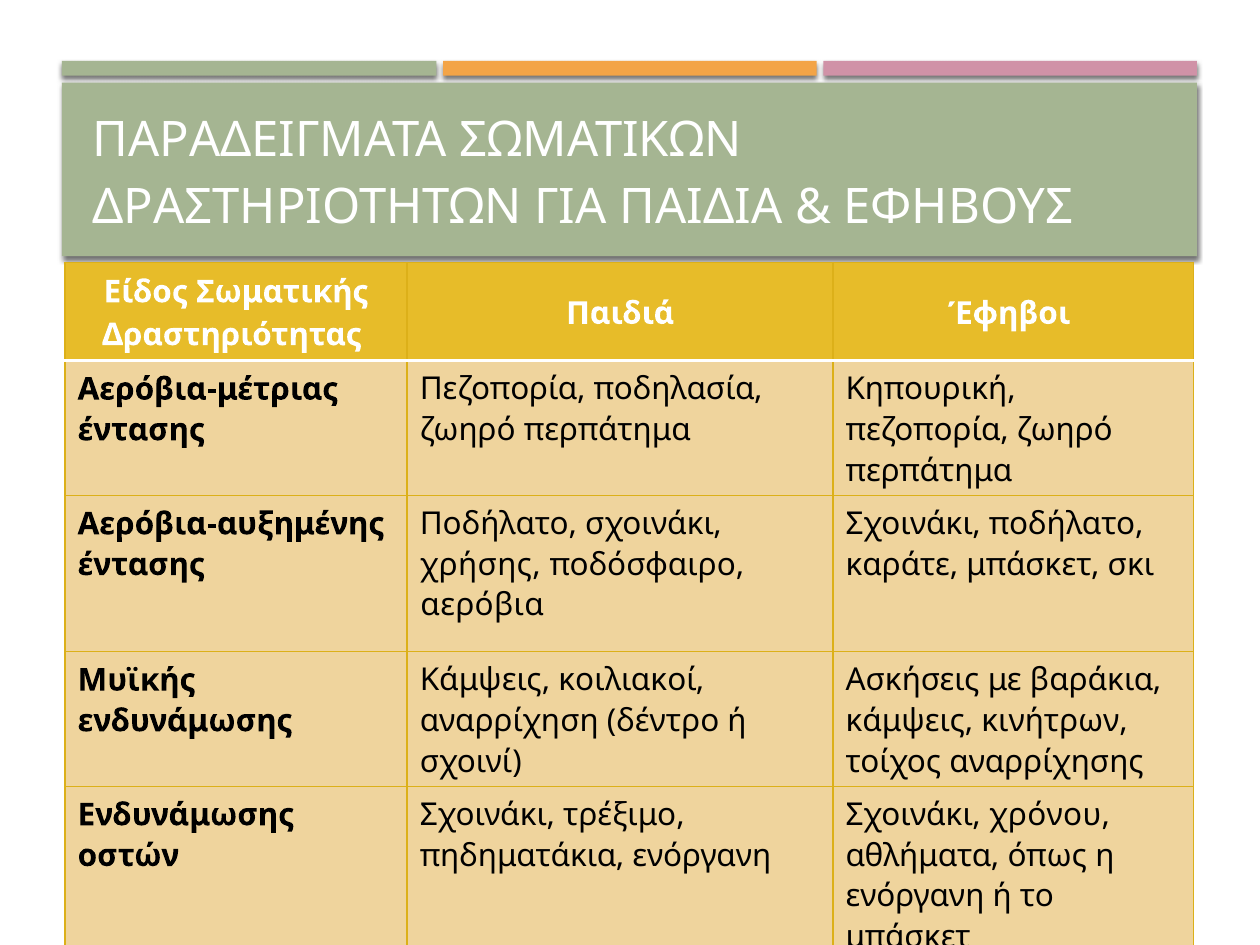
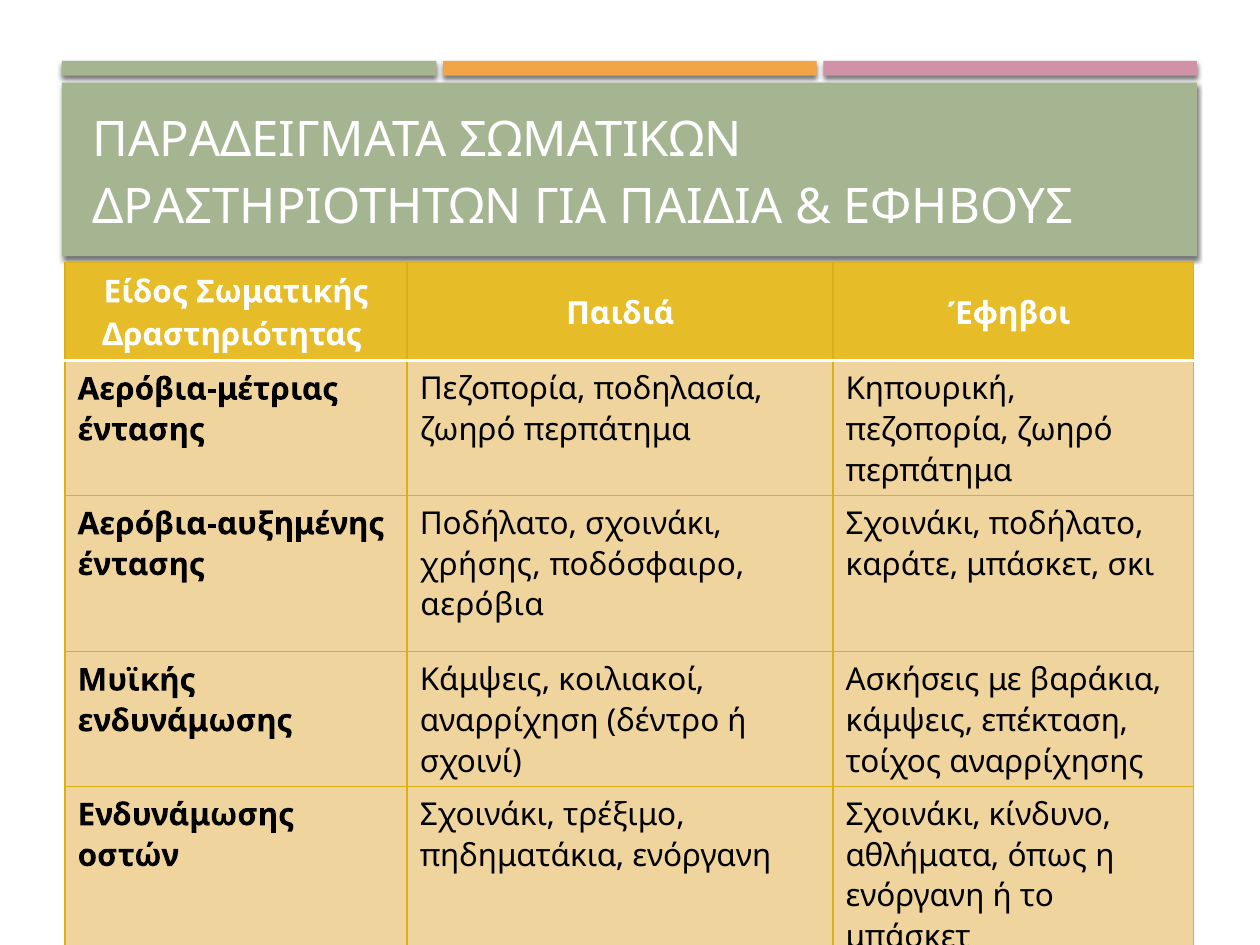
κινήτρων: κινήτρων -> επέκταση (1055, 721)
χρόνου: χρόνου -> κίνδυνο (1050, 815)
